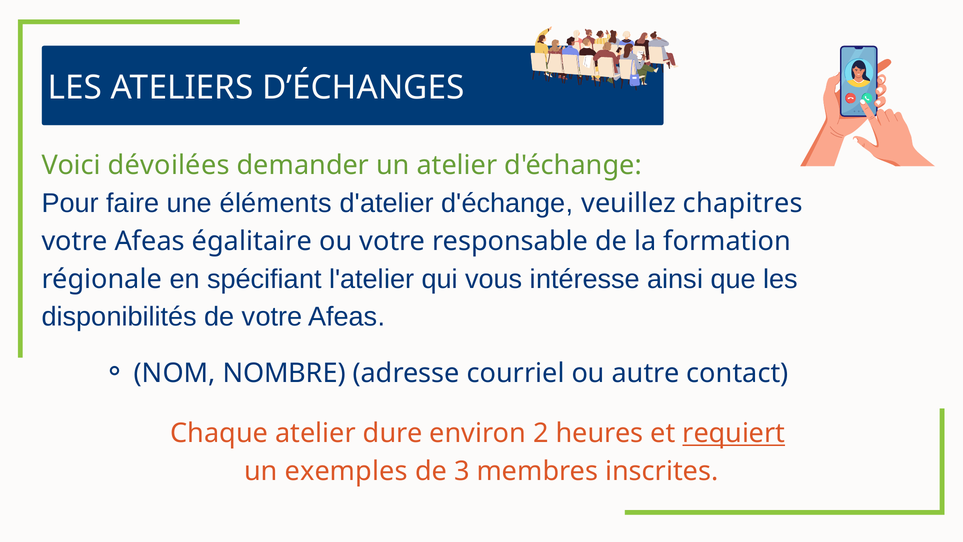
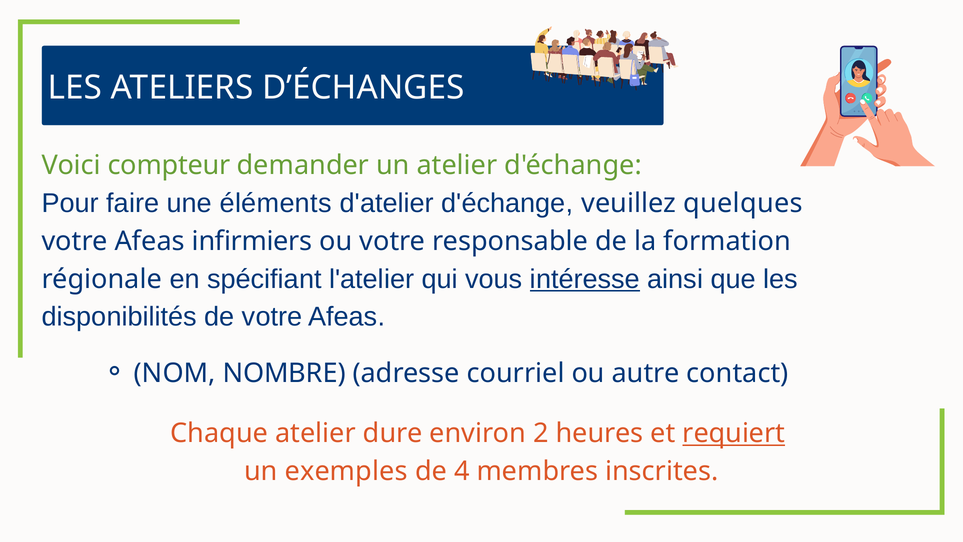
dévoilées: dévoilées -> compteur (169, 165)
chapitres: chapitres -> quelques (743, 203)
égalitaire: égalitaire -> infirmiers (252, 241)
intéresse underline: none -> present (585, 279)
3: 3 -> 4 (462, 471)
